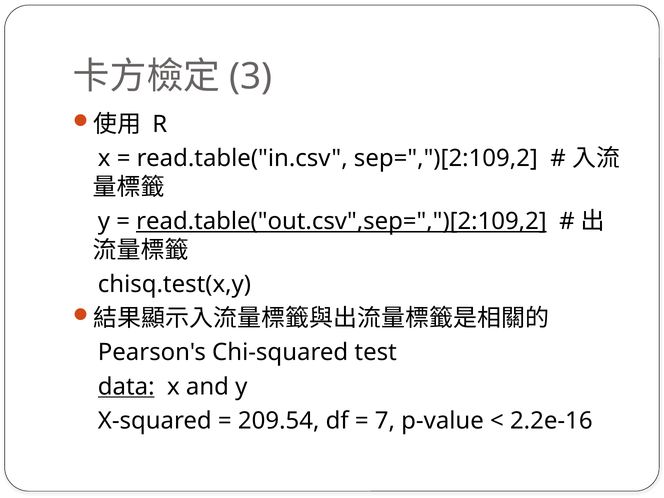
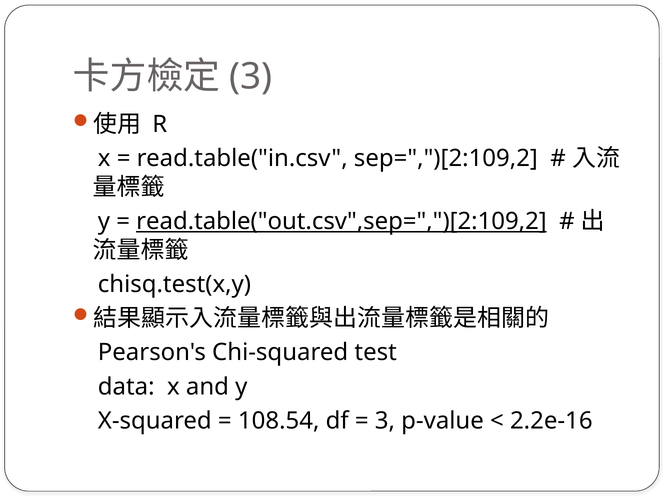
data underline: present -> none (126, 387)
209.54: 209.54 -> 108.54 (279, 421)
7: 7 -> 3 (385, 421)
